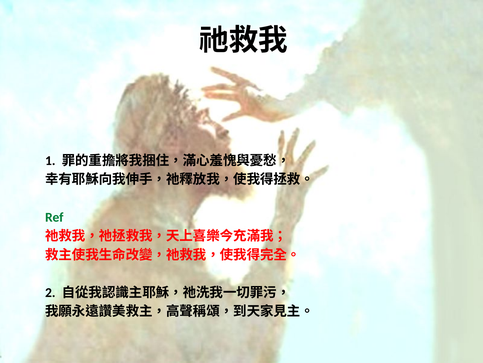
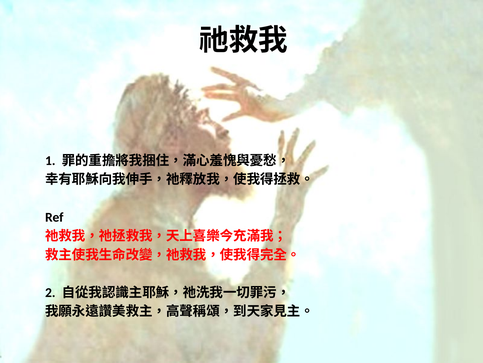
Ref colour: green -> black (54, 217)
